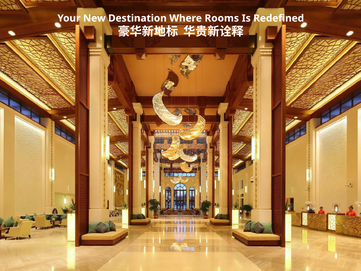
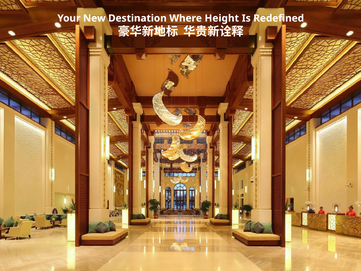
Rooms: Rooms -> Height (222, 18)
